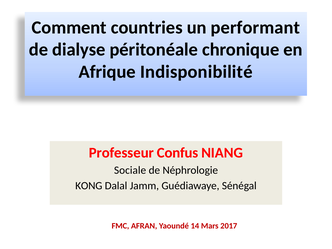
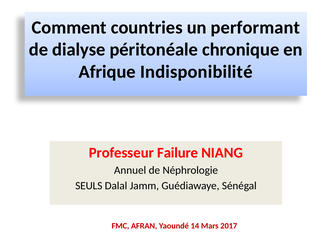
Confus: Confus -> Failure (178, 153)
Sociale: Sociale -> Annuel (130, 170)
KONG: KONG -> SEULS (89, 186)
